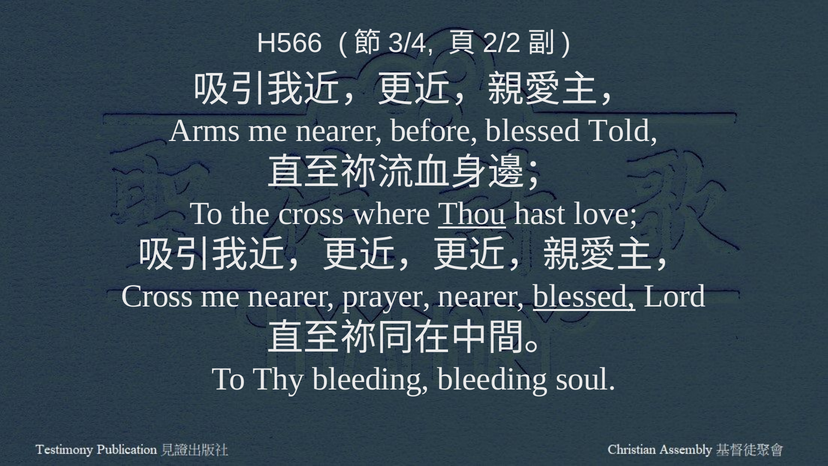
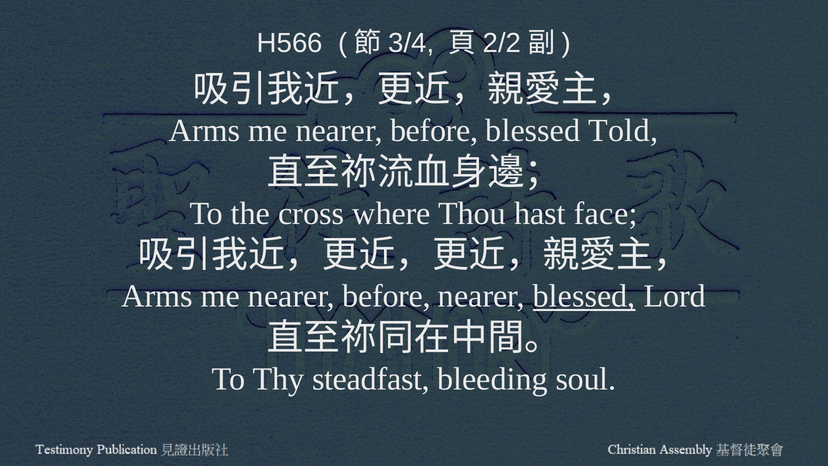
Thou underline: present -> none (472, 213)
love: love -> face (606, 213)
Cross: Cross -> Arms (157, 296)
prayer: prayer -> before (387, 296)
Thy bleeding: bleeding -> steadfast (371, 379)
